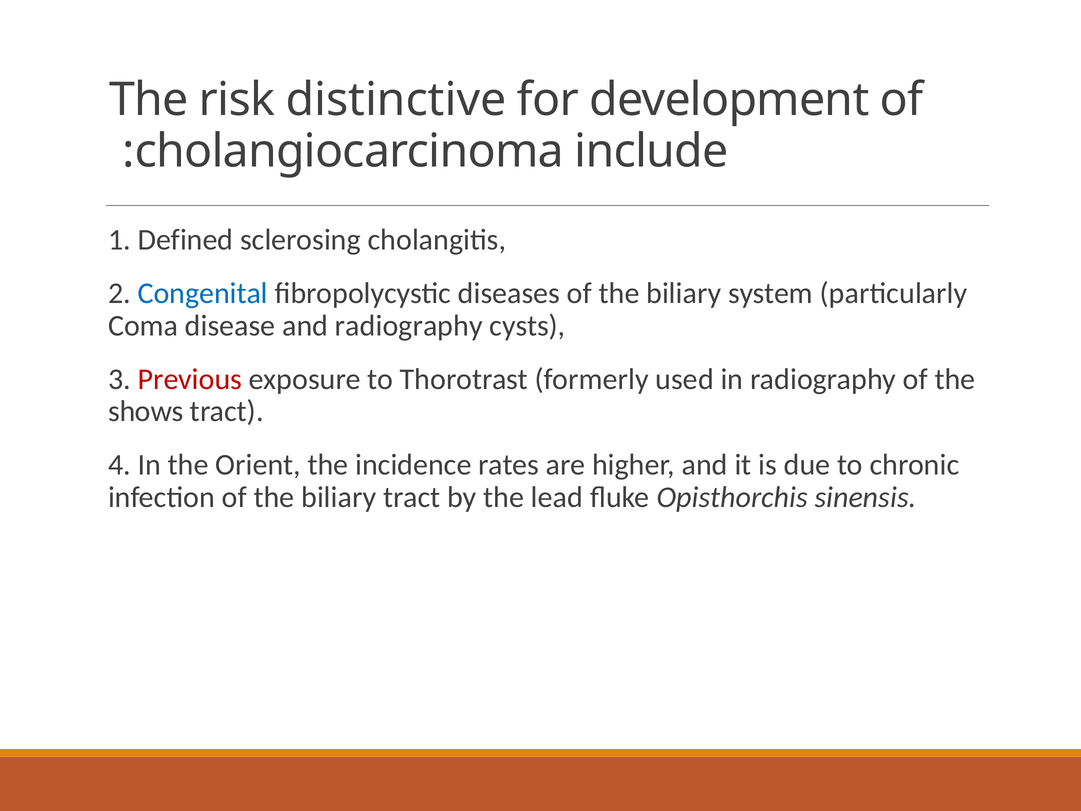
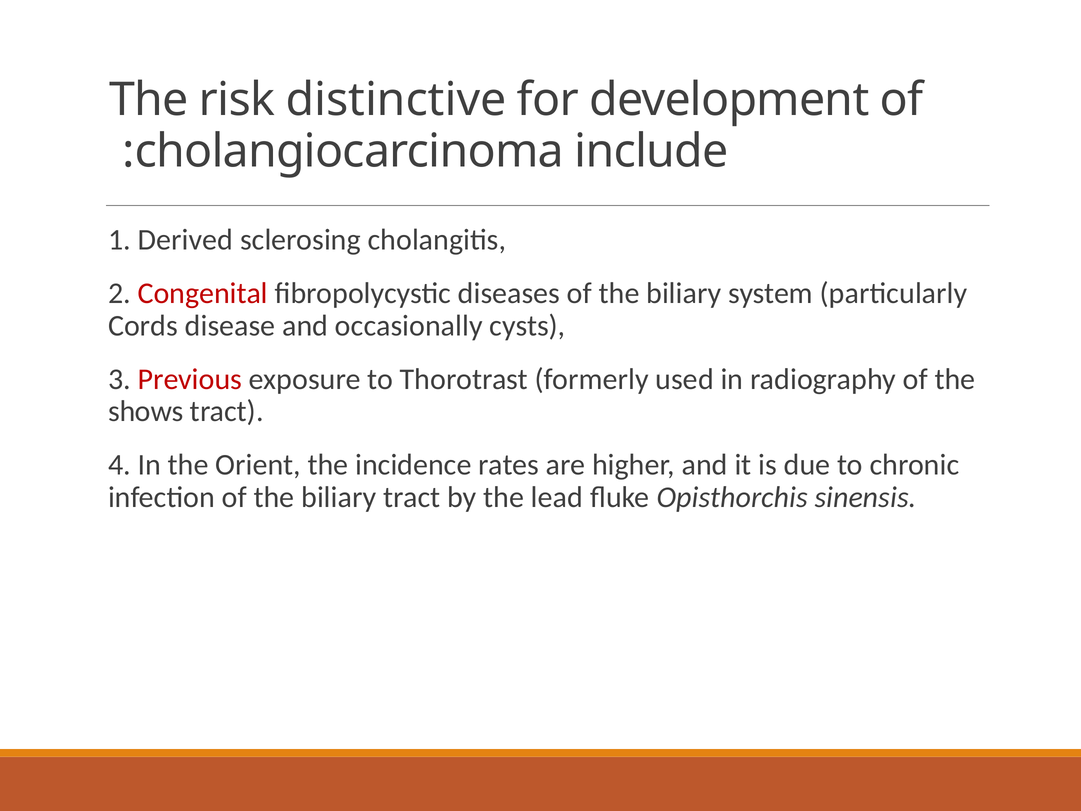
Defined: Defined -> Derived (185, 240)
Congenital colour: blue -> red (203, 293)
Coma: Coma -> Cords (143, 326)
and radiography: radiography -> occasionally (409, 326)
